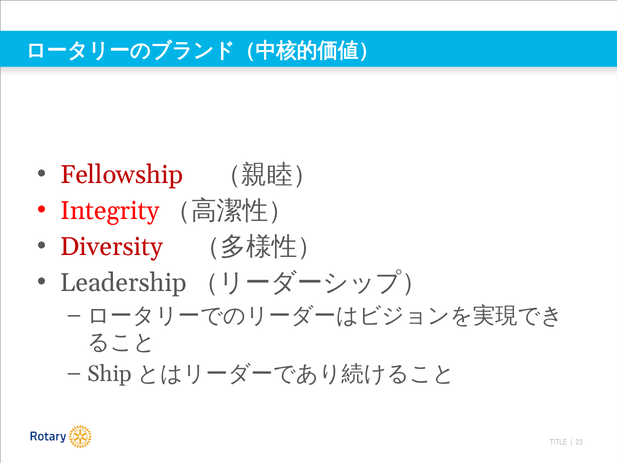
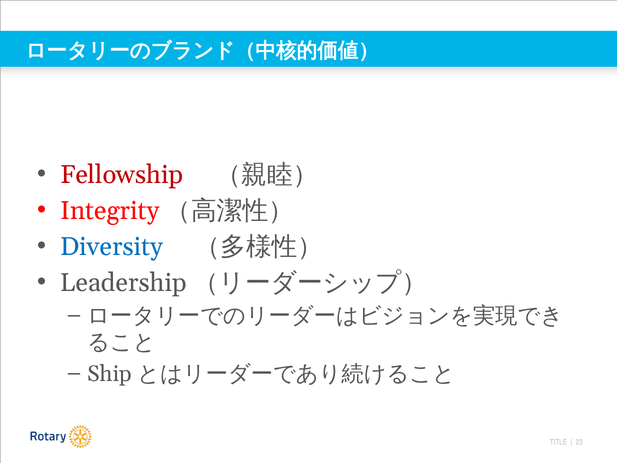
Diversity colour: red -> blue (111, 247)
